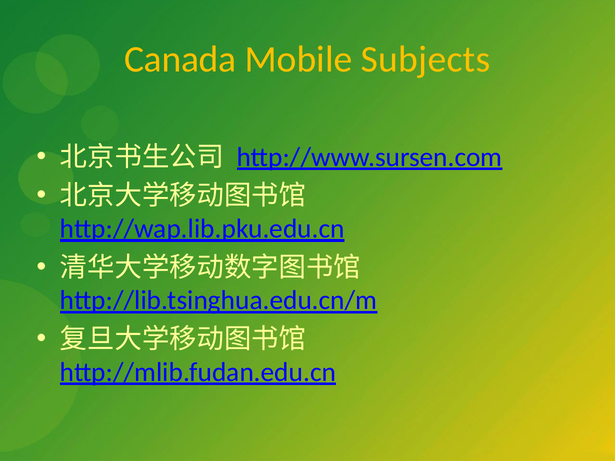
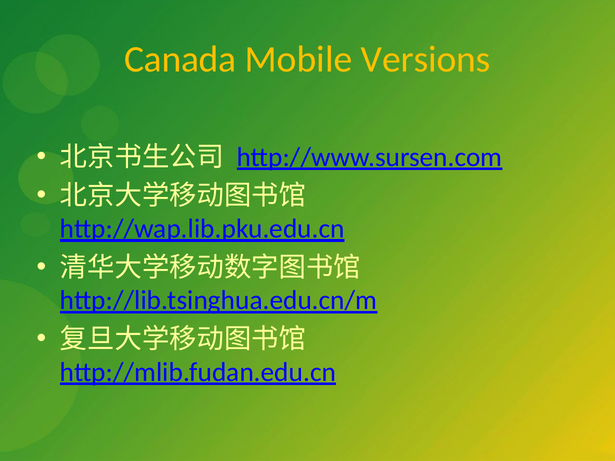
Subjects: Subjects -> Versions (426, 60)
